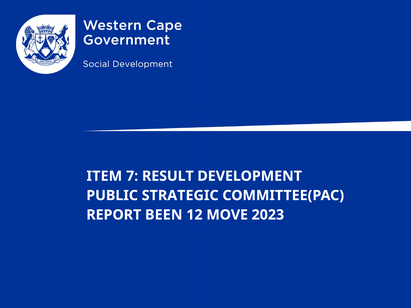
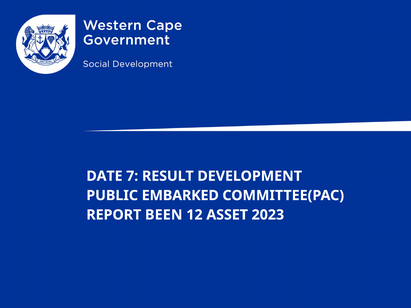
ITEM: ITEM -> DATE (104, 176)
STRATEGIC: STRATEGIC -> EMBARKED (180, 196)
MOVE: MOVE -> ASSET (227, 215)
